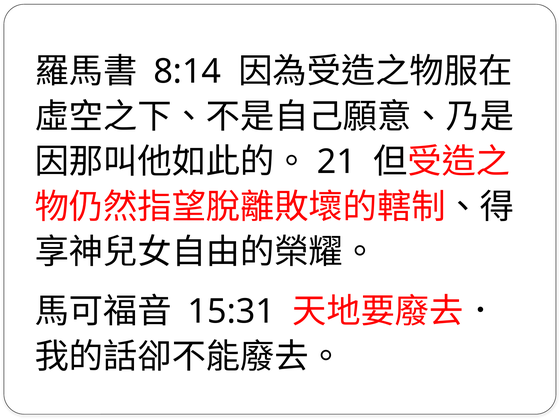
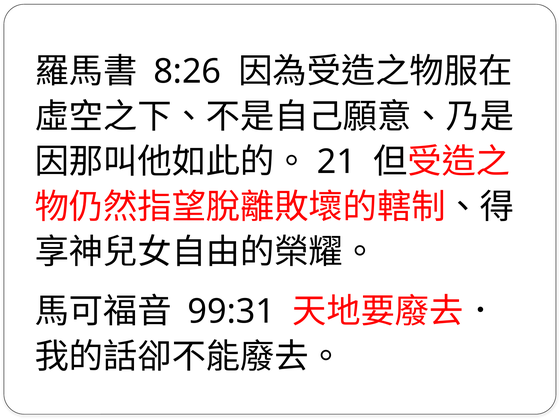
8:14: 8:14 -> 8:26 (187, 71)
15:31: 15:31 -> 99:31 (231, 312)
